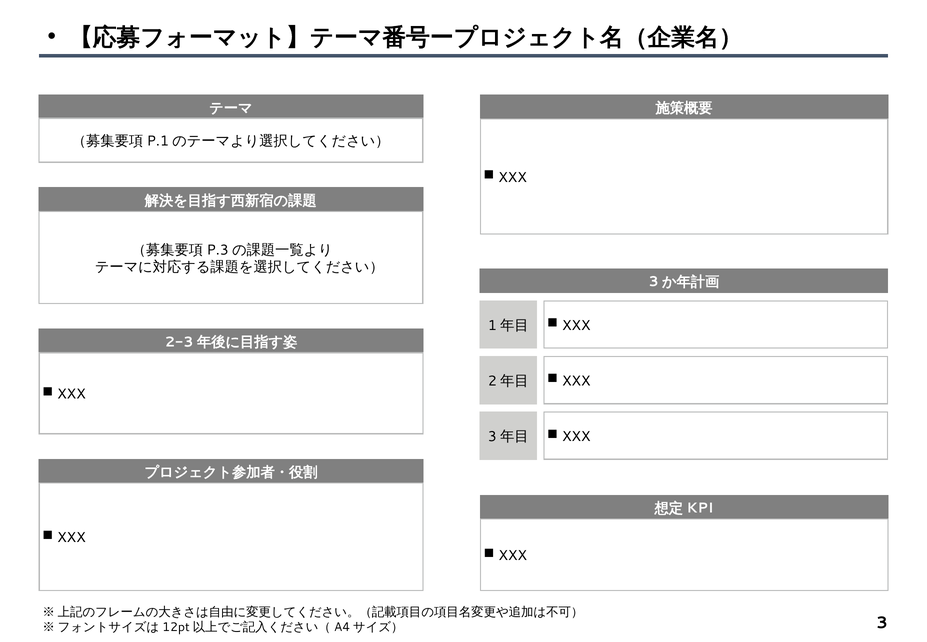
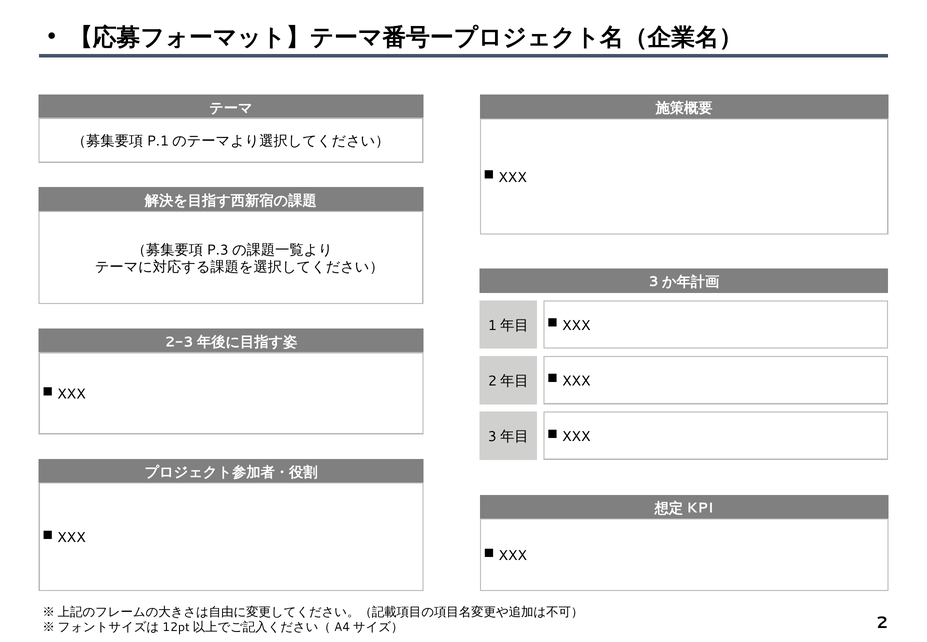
3: 3 -> 2 (882, 622)
